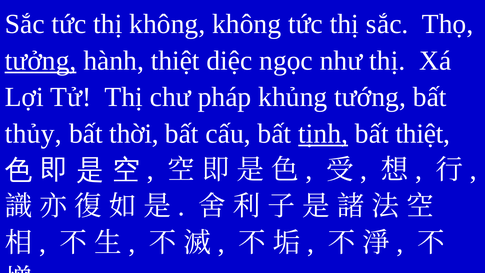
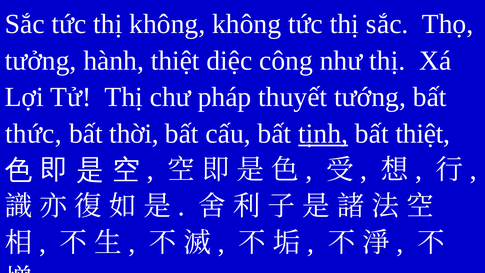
tưởng underline: present -> none (41, 61)
ngọc: ngọc -> công (286, 61)
khủng: khủng -> thuyết (293, 97)
thủy: thủy -> thức (33, 133)
